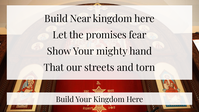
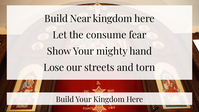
promises: promises -> consume (106, 35)
That: That -> Lose (54, 68)
